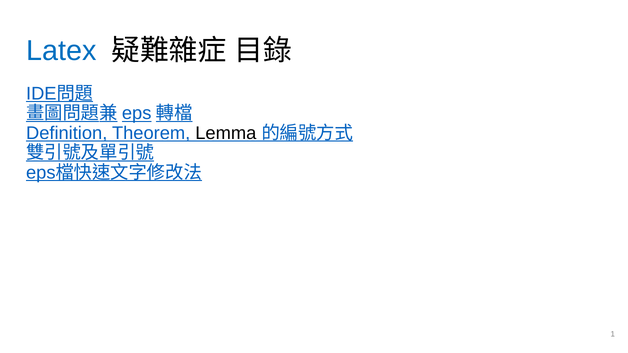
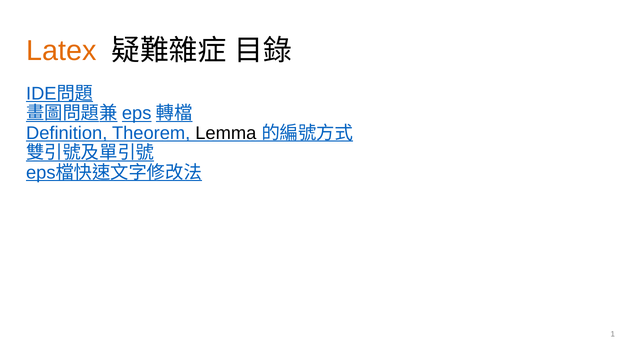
Latex colour: blue -> orange (61, 51)
